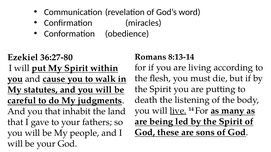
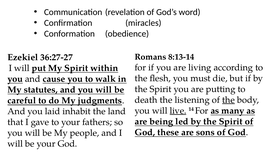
36:27-80: 36:27-80 -> 36:27-27 (57, 57)
the underline: none -> present (228, 100)
you that: that -> laid (53, 112)
